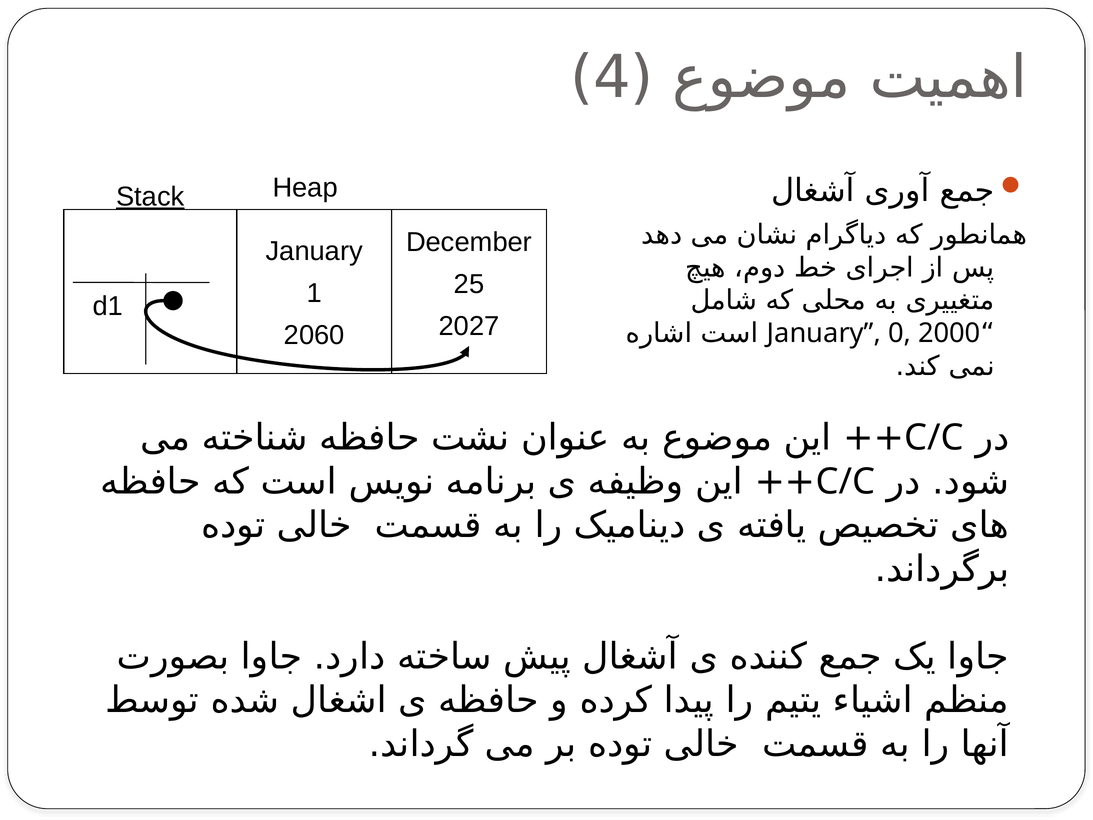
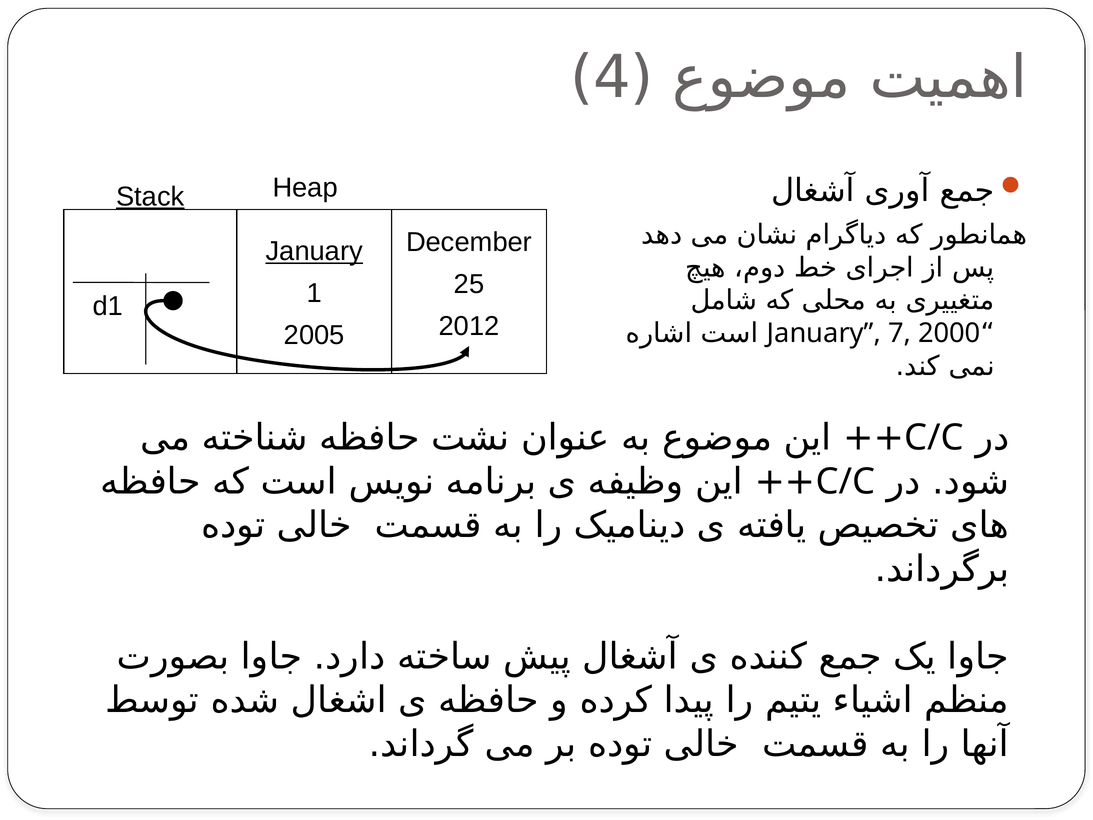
January underline: none -> present (314, 251)
2027: 2027 -> 2012 (469, 326)
2060: 2060 -> 2005 (314, 335)
0: 0 -> 7 (900, 333)
